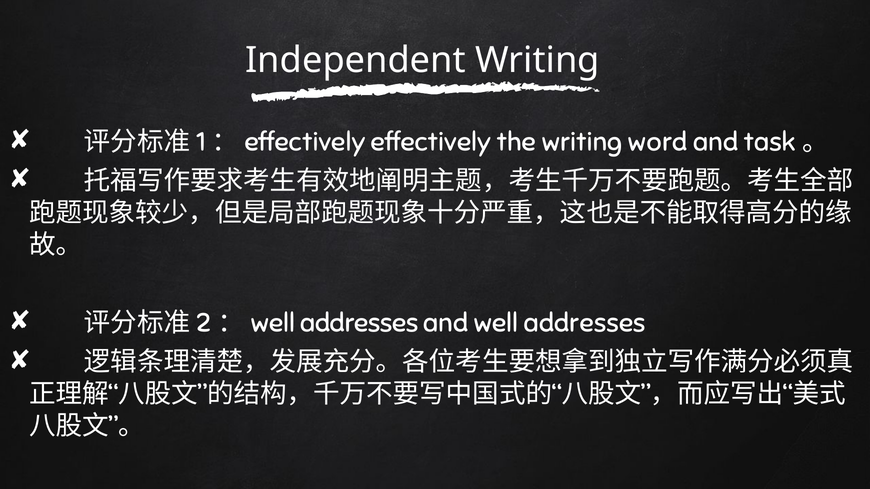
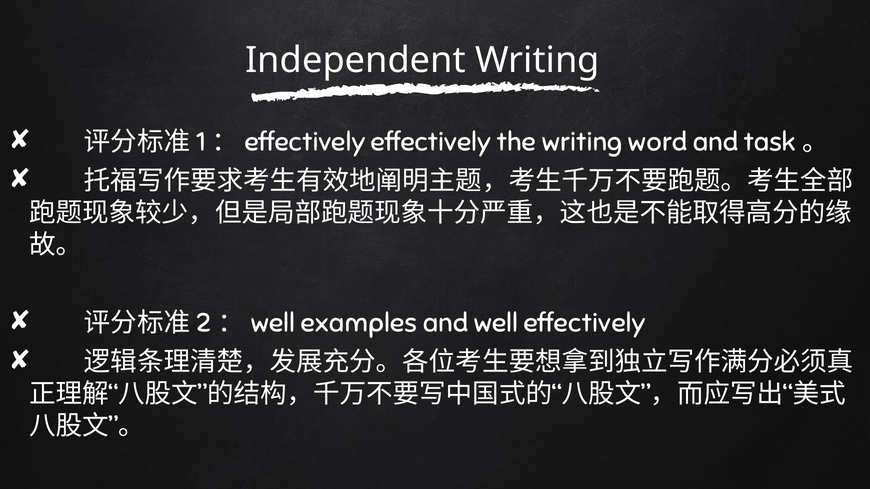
addresses: addresses -> examples (359, 323)
well addresses: addresses -> effectively (585, 323)
